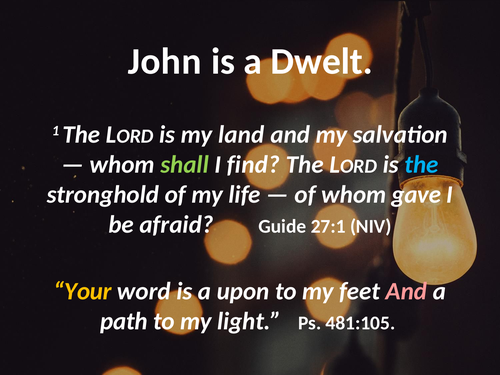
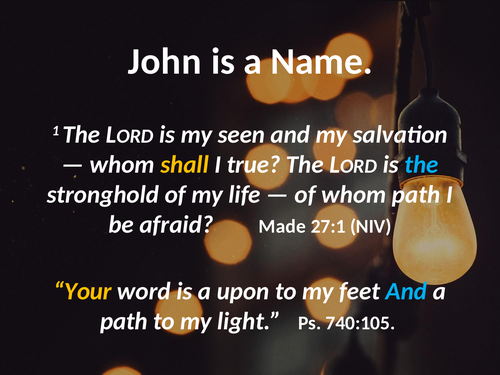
Dwelt: Dwelt -> Name (322, 61)
land: land -> seen (241, 135)
shall colour: light green -> yellow (185, 165)
find: find -> true (254, 165)
whom gave: gave -> path (416, 195)
Guide: Guide -> Made (282, 226)
And colour: pink -> light blue (406, 291)
481:105: 481:105 -> 740:105 (360, 323)
